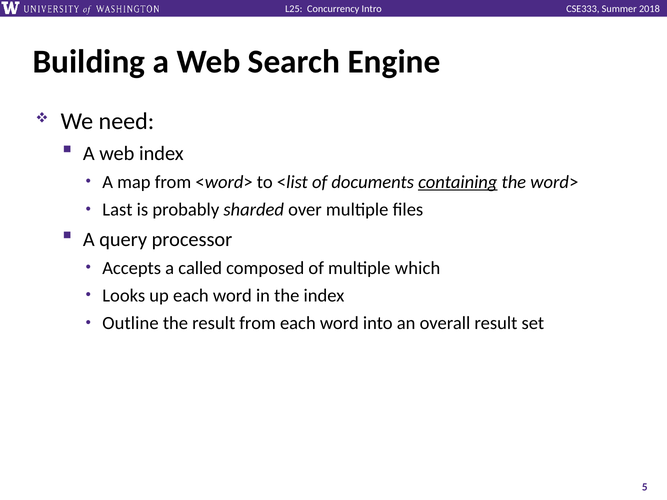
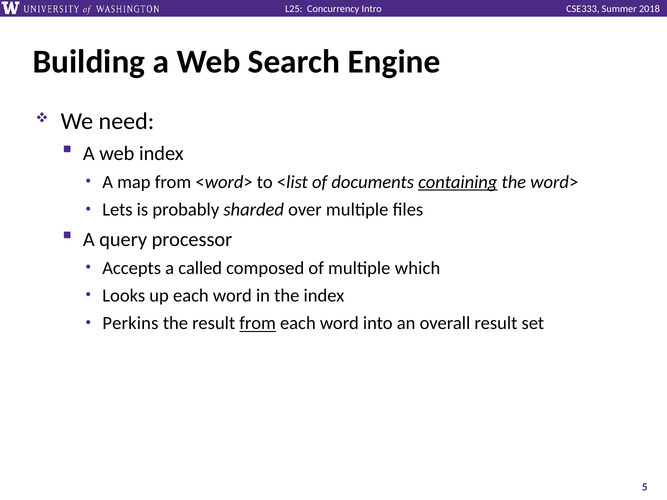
Last: Last -> Lets (117, 210)
Outline: Outline -> Perkins (130, 324)
from underline: none -> present (258, 324)
